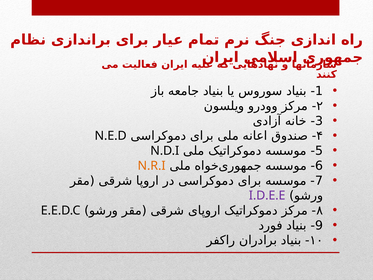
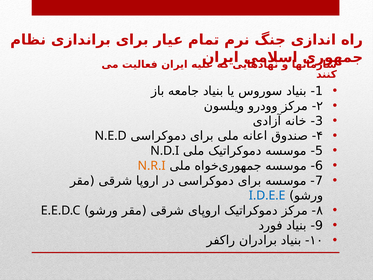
I.D.E.E colour: purple -> blue (267, 195)
